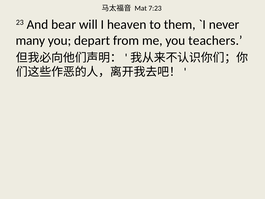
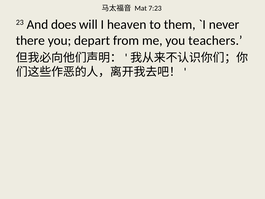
bear: bear -> does (64, 25)
many: many -> there (30, 40)
